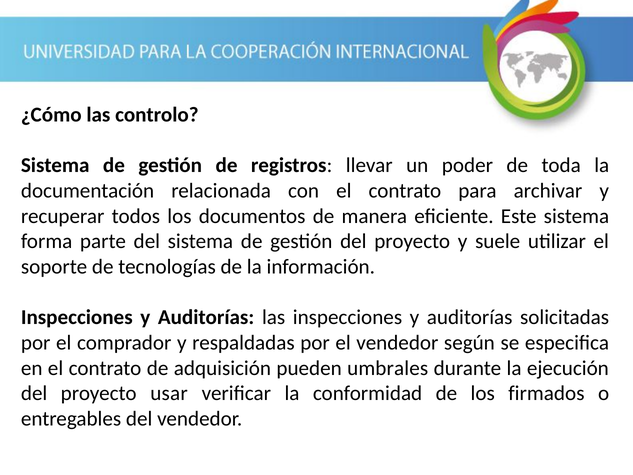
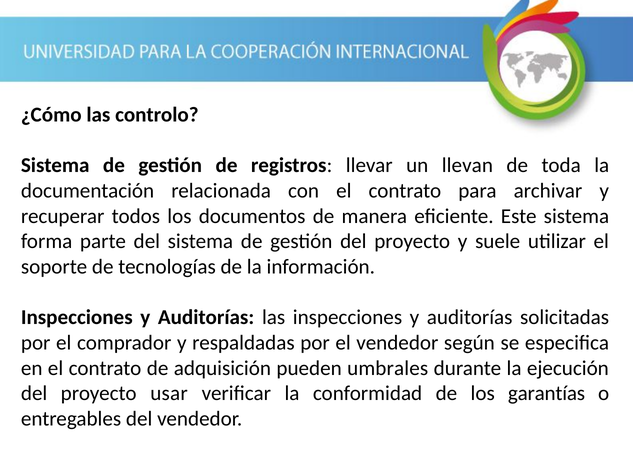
poder: poder -> llevan (467, 165)
firmados: firmados -> garantías (547, 393)
